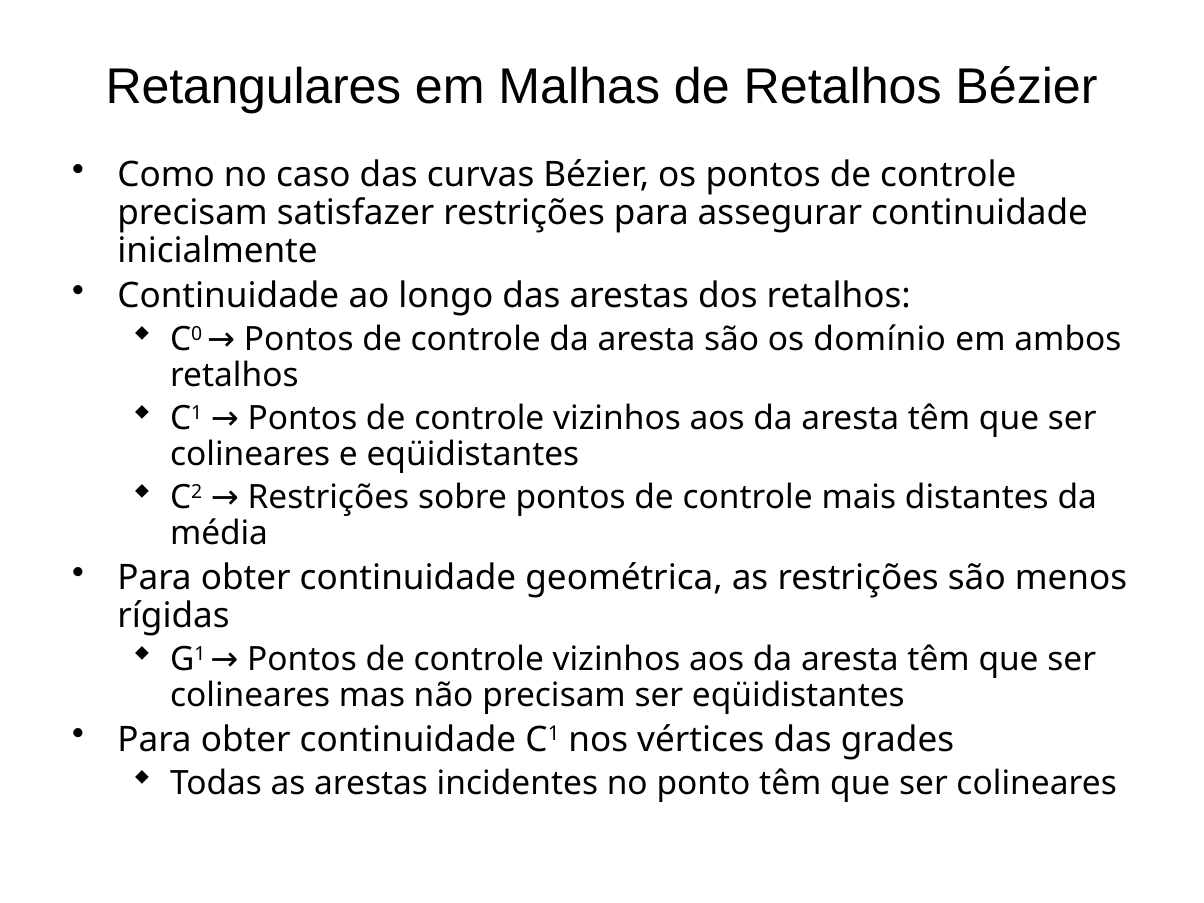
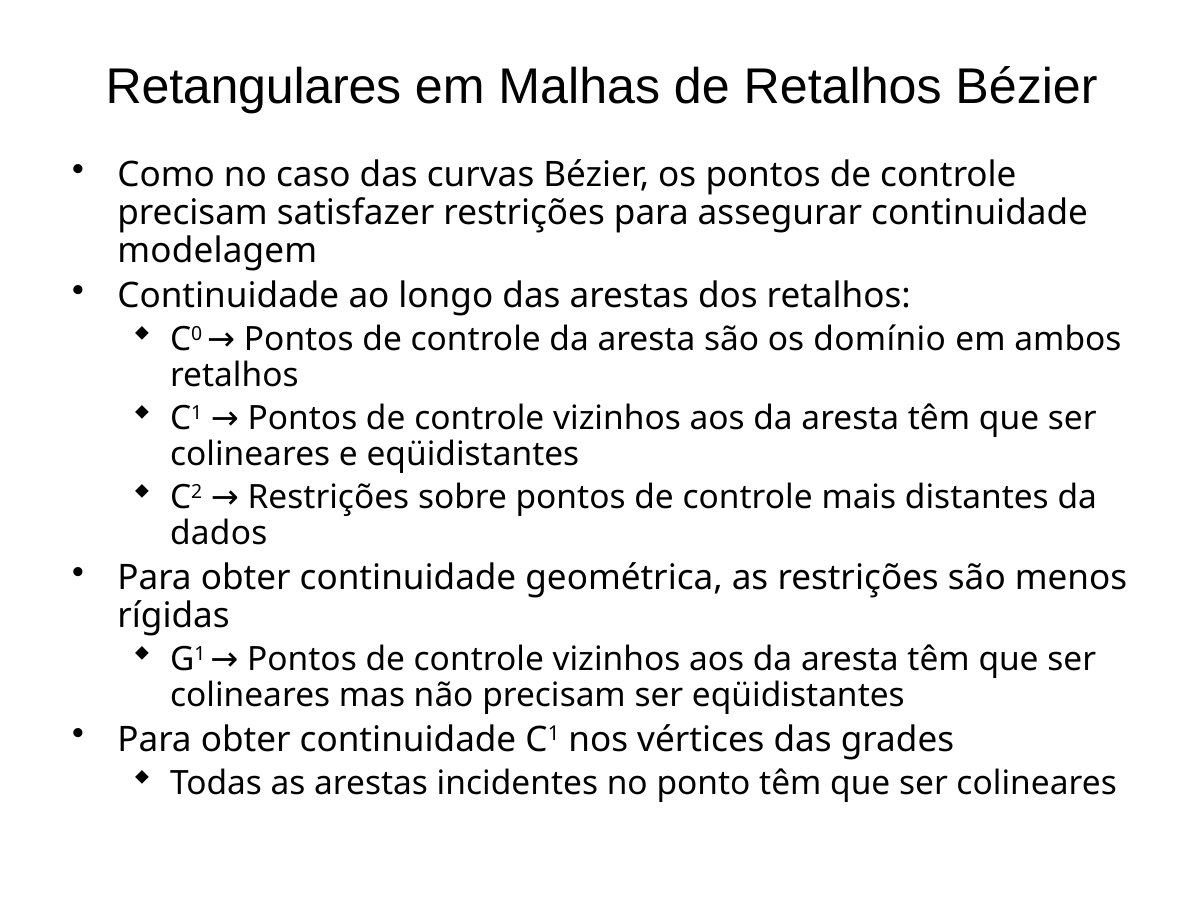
inicialmente: inicialmente -> modelagem (217, 251)
média: média -> dados (219, 534)
